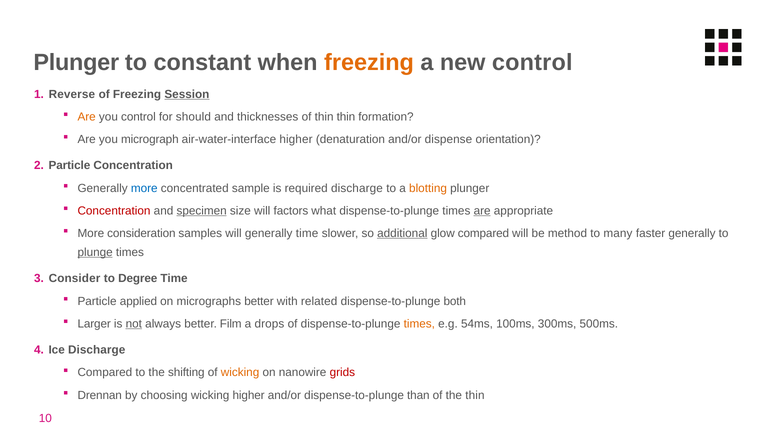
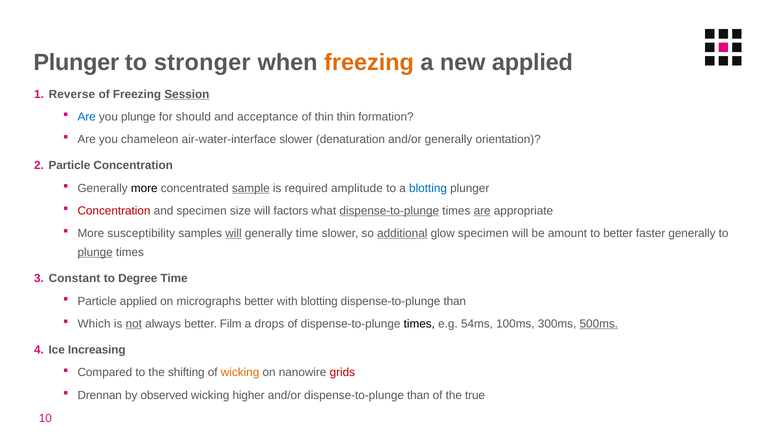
constant: constant -> stronger (202, 63)
new control: control -> applied (532, 63)
Are colour: orange -> blue (87, 117)
you control: control -> plunge (138, 117)
thicknesses: thicknesses -> acceptance (268, 117)
micrograph: micrograph -> chameleon (150, 139)
air-water-interface higher: higher -> slower (296, 139)
and/or dispense: dispense -> generally (449, 139)
more colour: blue -> black (144, 188)
sample underline: none -> present (251, 188)
required discharge: discharge -> amplitude (357, 188)
blotting colour: orange -> blue (428, 188)
specimen underline: present -> none (202, 211)
dispense-to-plunge underline: none -> present (389, 211)
consideration: consideration -> susceptibility (141, 233)
will underline: none -> present (234, 233)
glow compared: compared -> specimen (483, 233)
method: method -> amount (567, 233)
to many: many -> better (618, 233)
Consider: Consider -> Constant (75, 279)
with related: related -> blotting (319, 301)
both: both -> than (455, 301)
Larger: Larger -> Which (94, 324)
times colour: orange -> black (419, 324)
500ms underline: none -> present (599, 324)
Ice Discharge: Discharge -> Increasing (97, 350)
choosing: choosing -> observed (164, 395)
the thin: thin -> true (475, 395)
